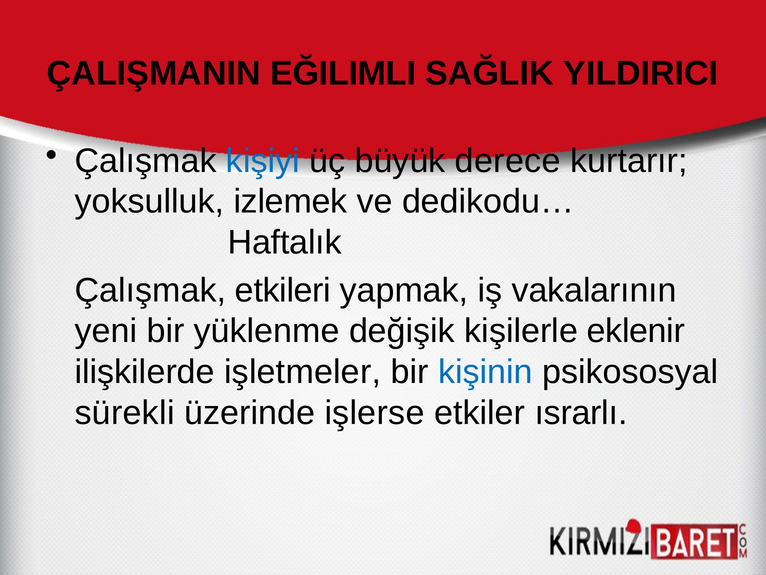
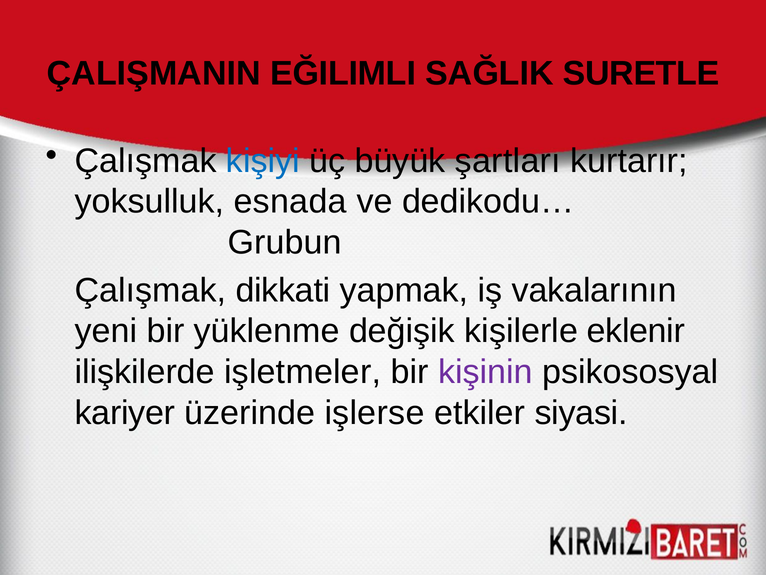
YILDIRICI: YILDIRICI -> SURETLE (641, 73)
derece: derece -> şartları (508, 161)
izlemek: izlemek -> esnada (290, 202)
Haftalık: Haftalık -> Grubun (285, 242)
etkileri: etkileri -> dikkati (283, 290)
kişinin colour: blue -> purple (485, 372)
sürekli: sürekli -> kariyer (125, 413)
ısrarlı: ısrarlı -> siyasi (581, 413)
